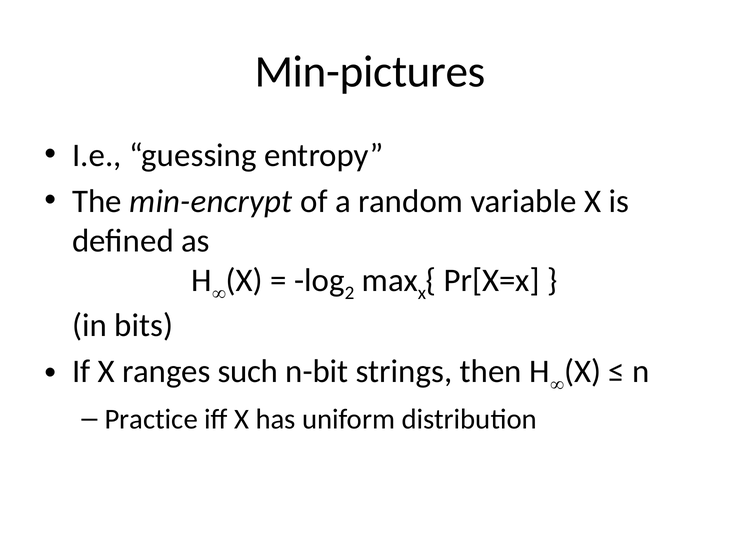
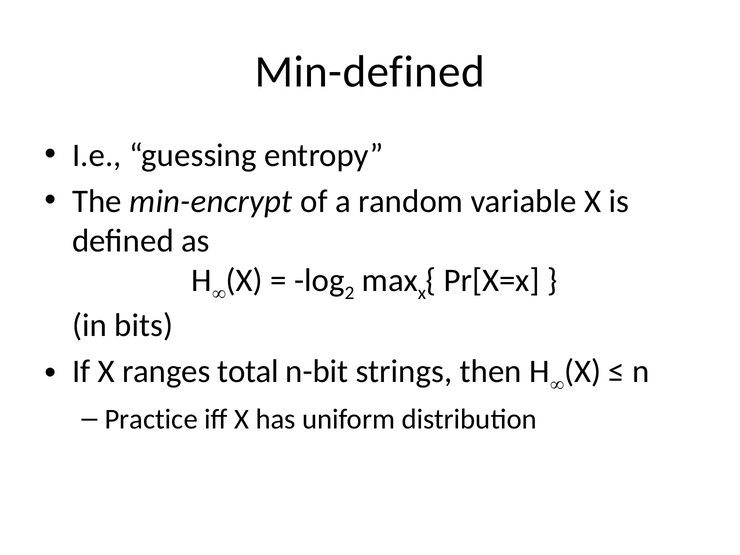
Min-pictures: Min-pictures -> Min-defined (370, 72)
such: such -> total (248, 371)
